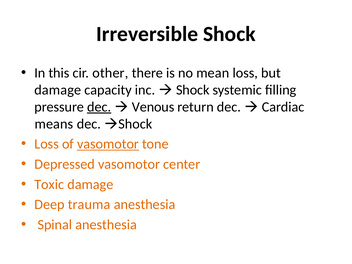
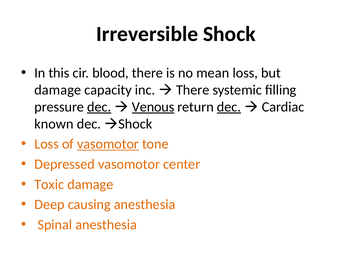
other: other -> blood (110, 73)
Shock: Shock -> There (193, 90)
Venous underline: none -> present (153, 107)
dec underline: none -> present (229, 107)
means: means -> known (54, 124)
trauma: trauma -> causing (89, 205)
